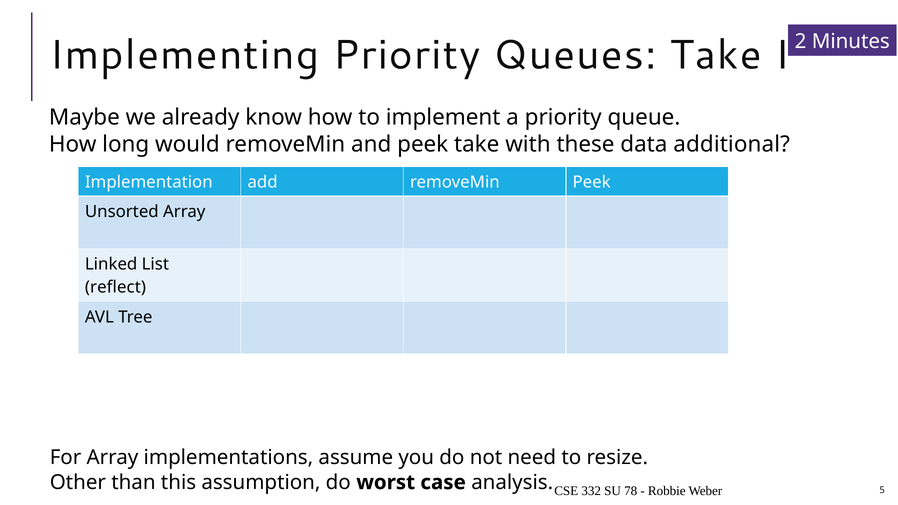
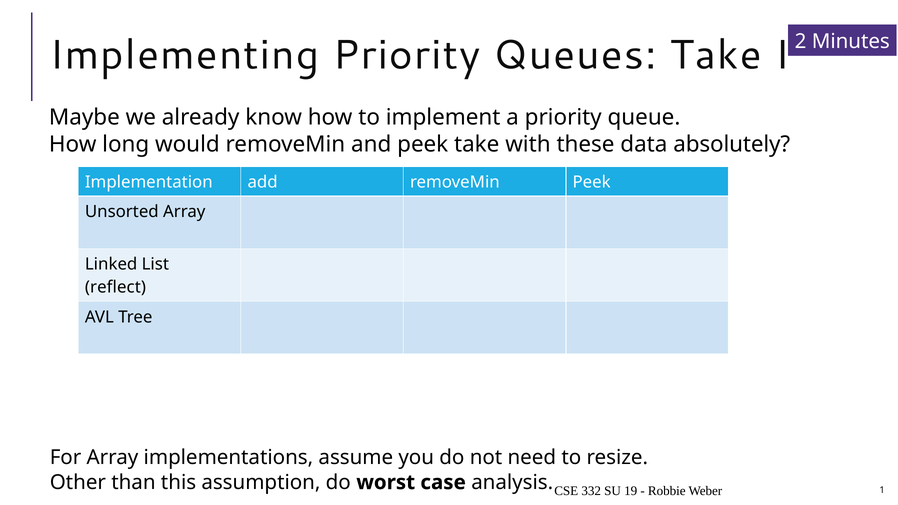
additional: additional -> absolutely (732, 144)
78: 78 -> 19 (631, 491)
5: 5 -> 1 (882, 490)
